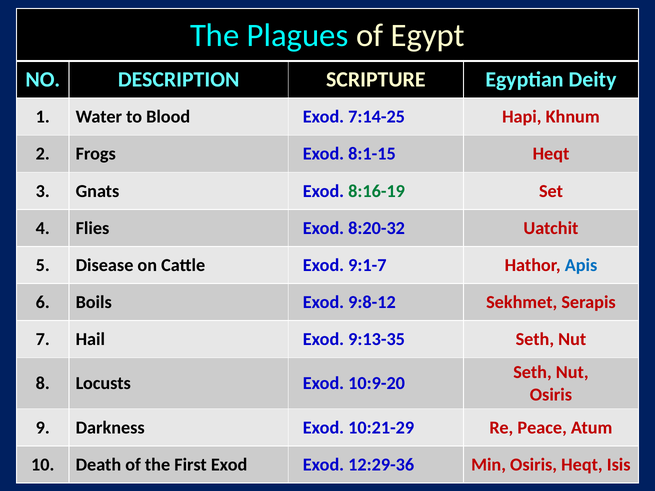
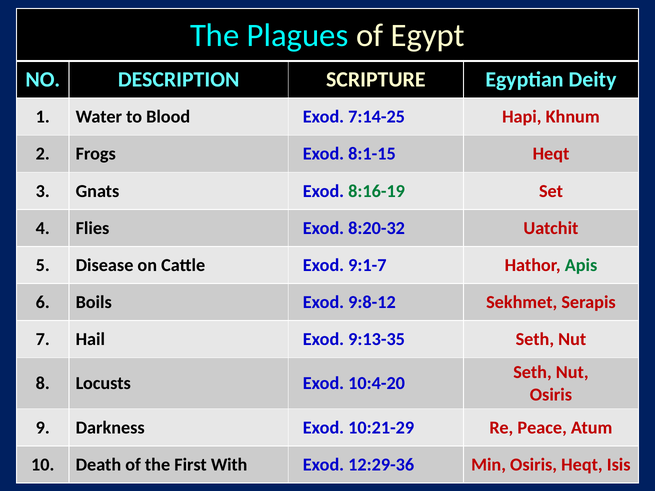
Apis colour: blue -> green (581, 265)
10:9-20: 10:9-20 -> 10:4-20 (377, 384)
First Exod: Exod -> With (229, 465)
